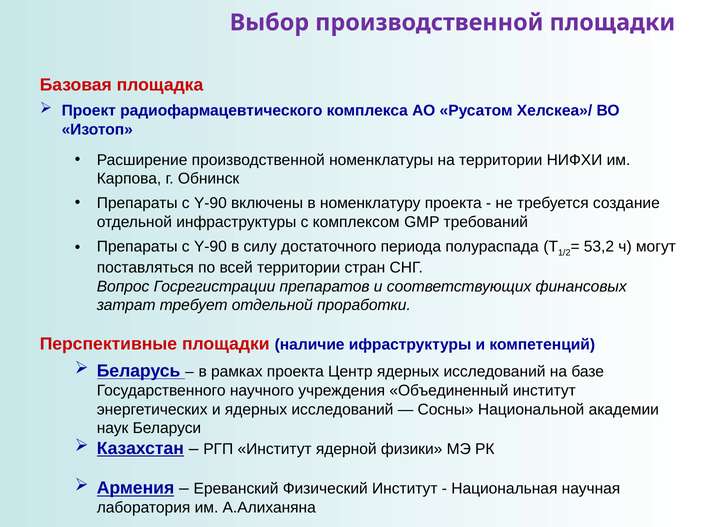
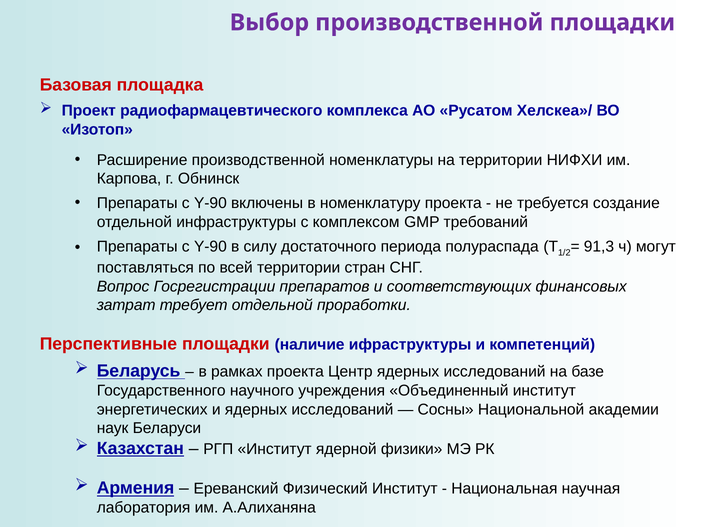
53,2: 53,2 -> 91,3 (599, 246)
